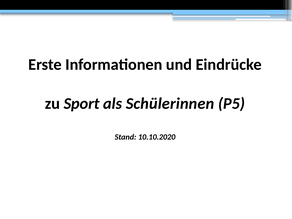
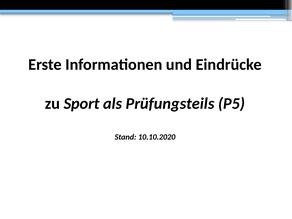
Schülerinnen: Schülerinnen -> Prüfungsteils (170, 103)
